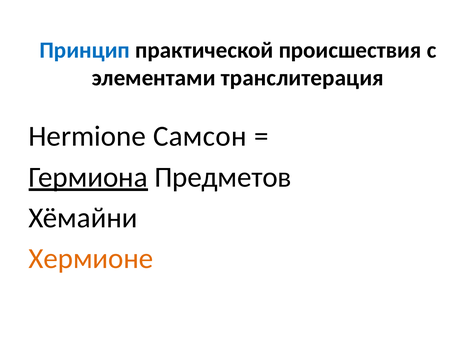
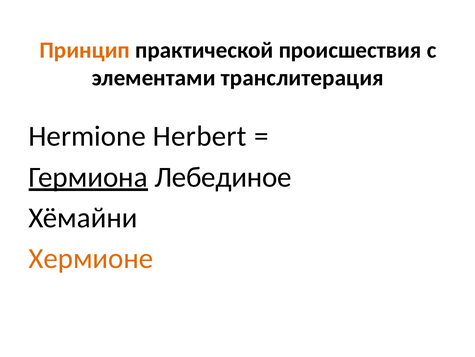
Принцип colour: blue -> orange (85, 50)
Самсон: Самсон -> Herbert (200, 136)
Предметов: Предметов -> Лебединое (223, 177)
